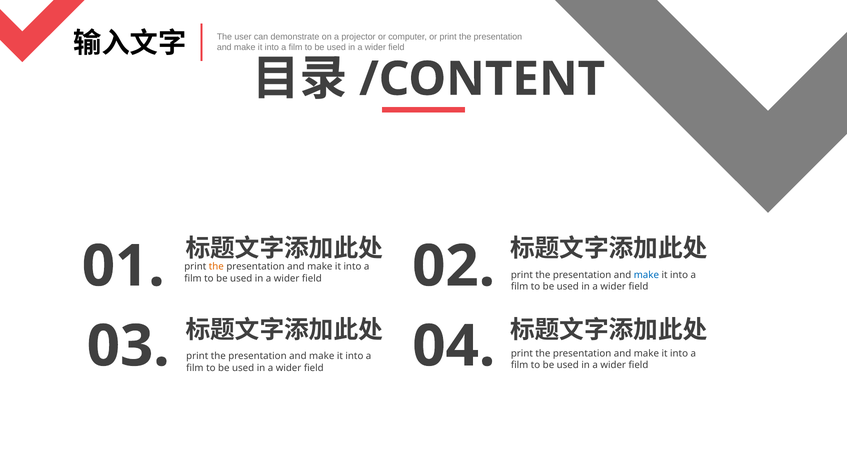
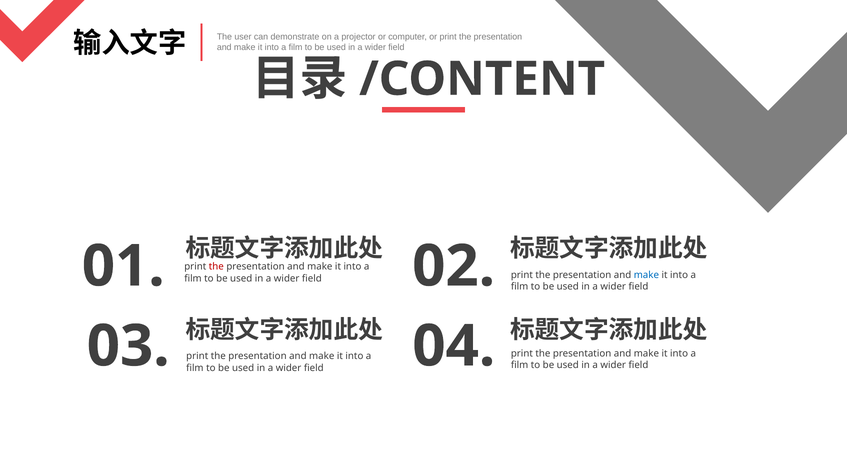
the colour: orange -> red (216, 267)
